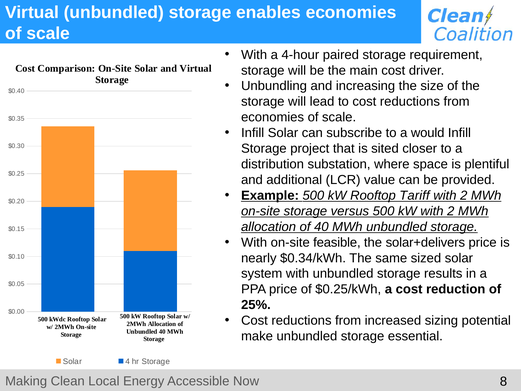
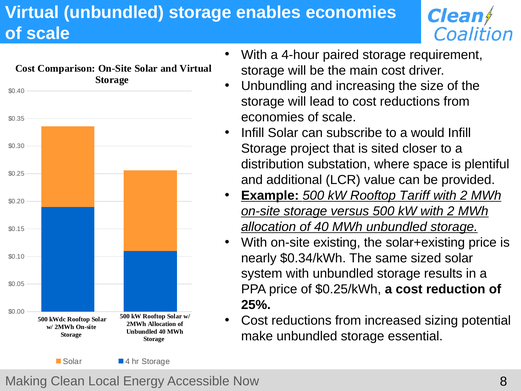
feasible: feasible -> existing (337, 242)
solar+delivers: solar+delivers -> solar+existing (425, 242)
